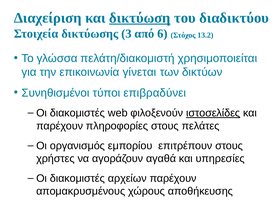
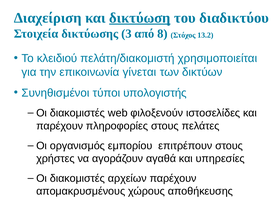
6: 6 -> 8 (162, 34)
γλώσσα: γλώσσα -> κλειδιού (57, 58)
επιβραδύνει: επιβραδύνει -> υπολογιστής (155, 93)
ιστοσελίδες underline: present -> none (213, 113)
